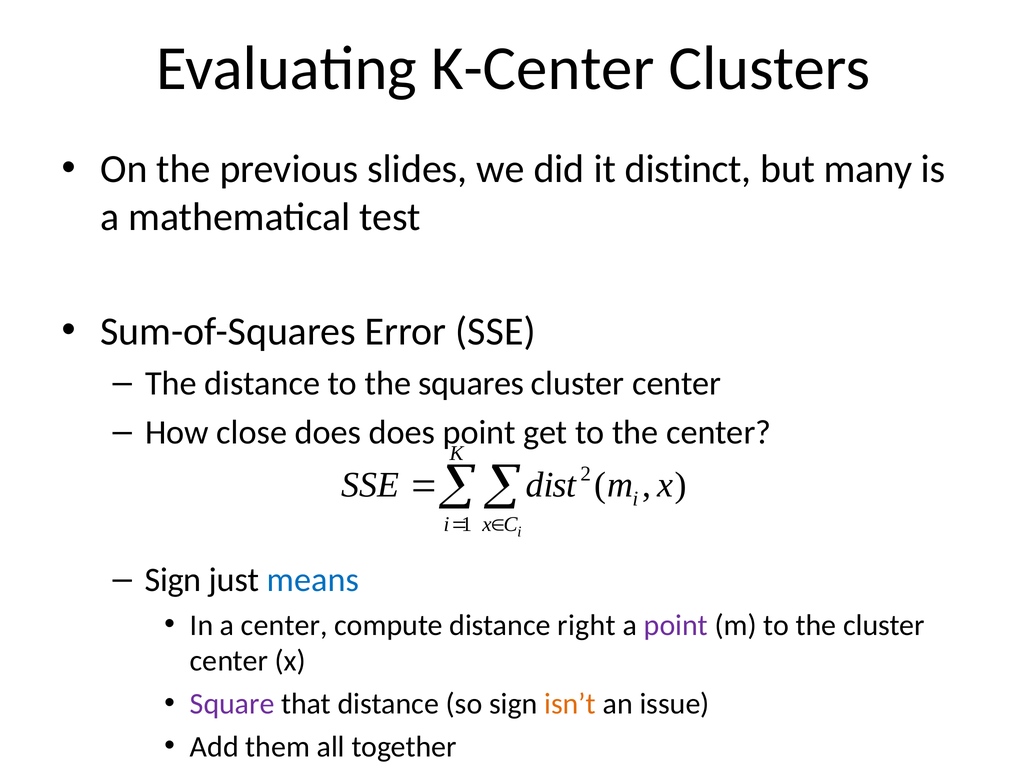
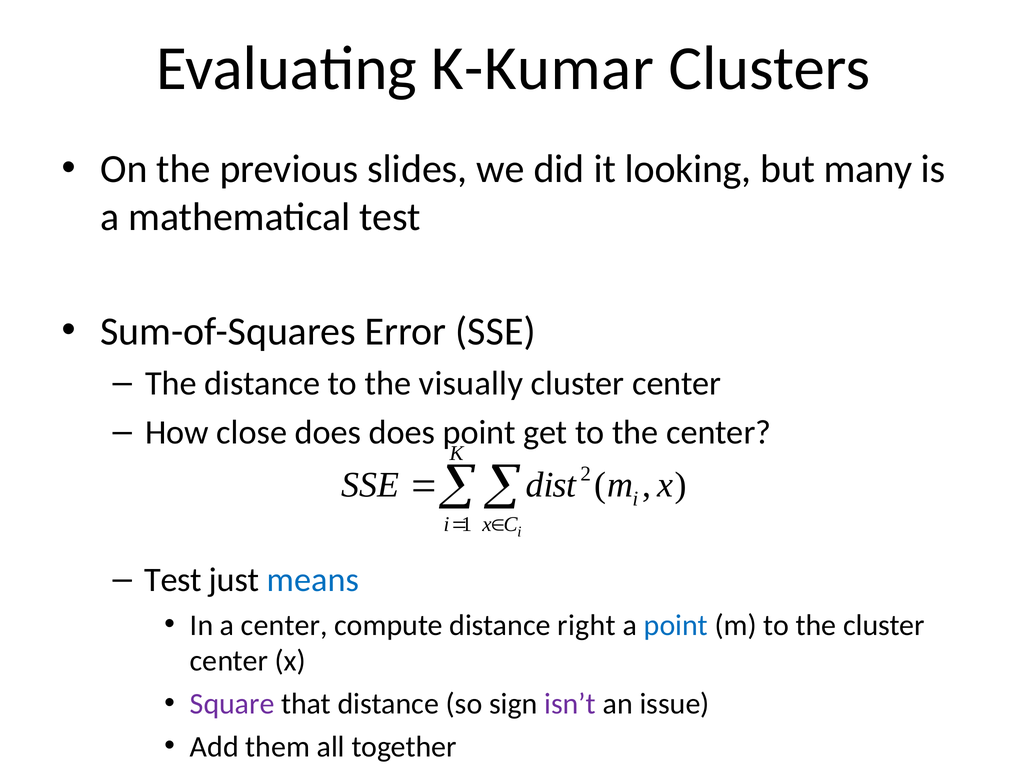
K-Center: K-Center -> K-Kumar (543, 69)
distinct: distinct -> looking (688, 169)
squares: squares -> visually (471, 383)
Sign: Sign -> Test (173, 579)
point colour: purple -> blue (676, 625)
isn’t colour: orange -> purple (570, 703)
